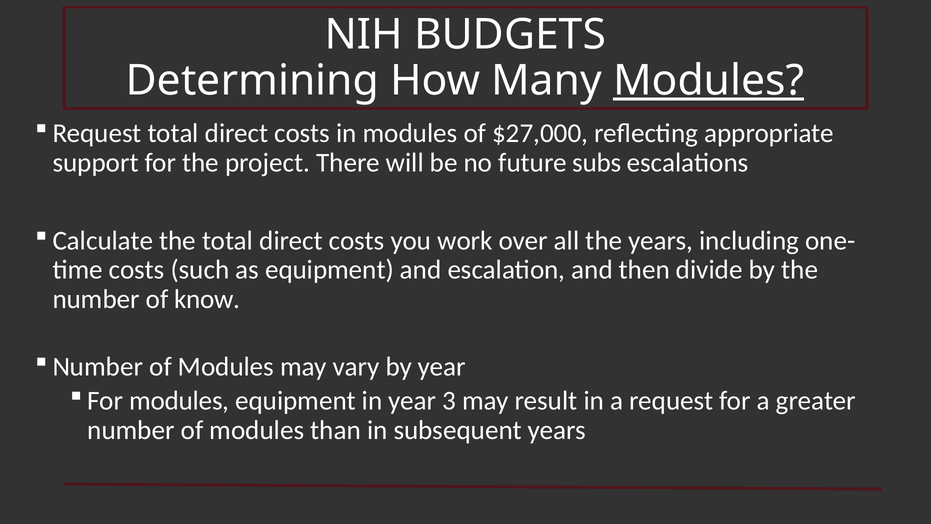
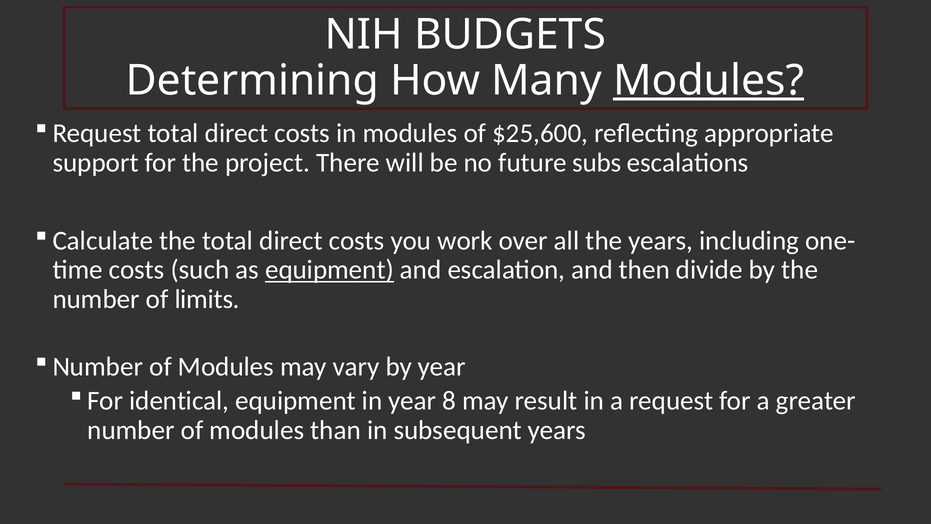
$27,000: $27,000 -> $25,600 (540, 133)
equipment underline: none -> present (329, 270)
know: know -> limits (207, 299)
For modules: modules -> identical (179, 401)
3: 3 -> 8 (449, 401)
